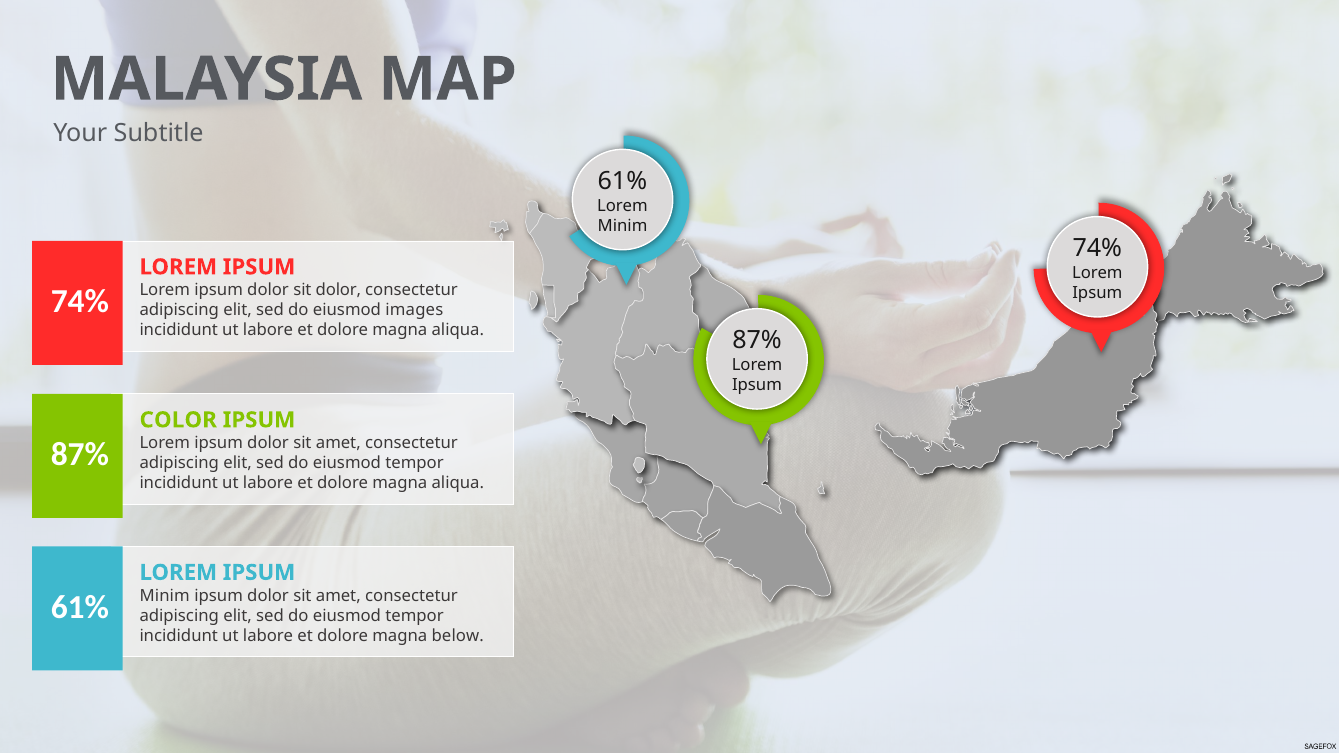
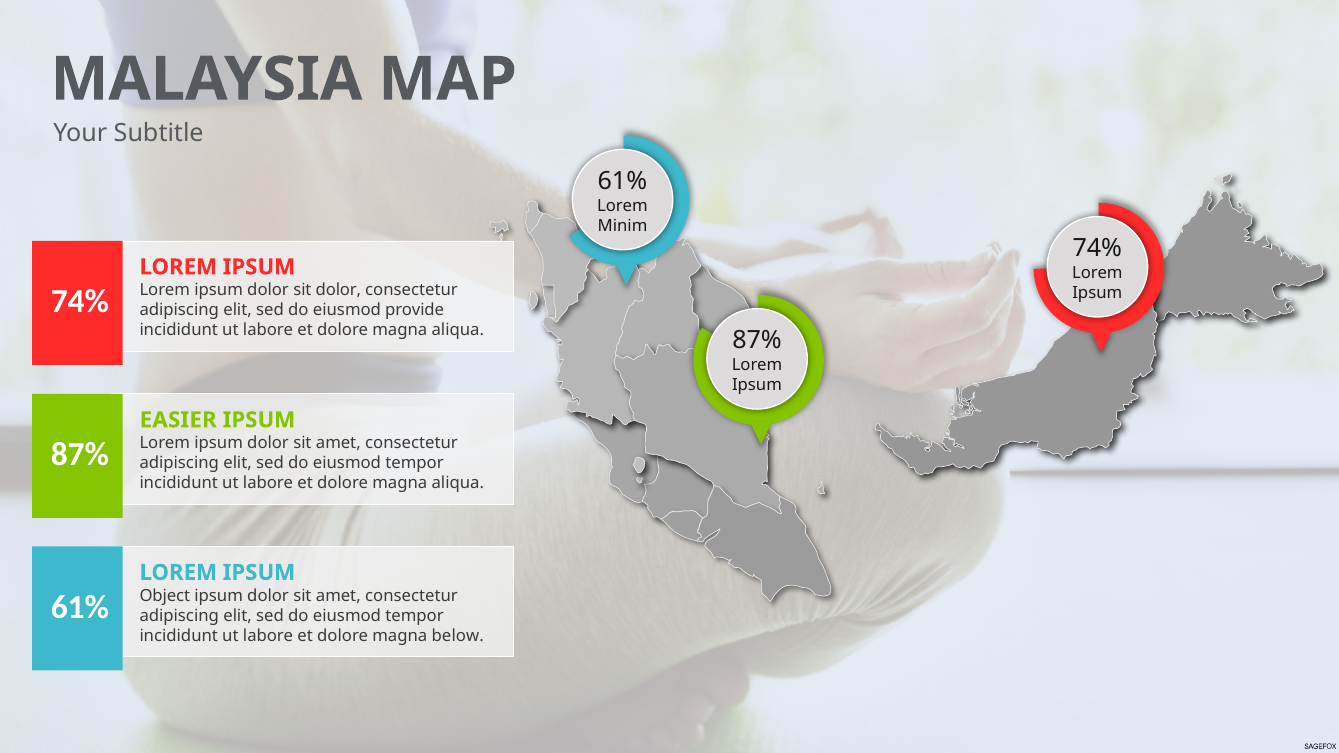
images: images -> provide (415, 310)
COLOR: COLOR -> EASIER (178, 420)
Minim: Minim -> Object (165, 596)
